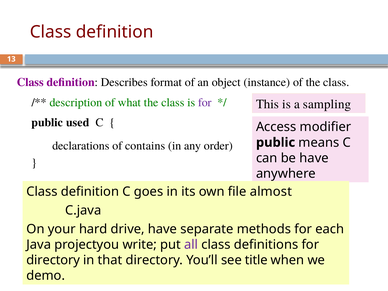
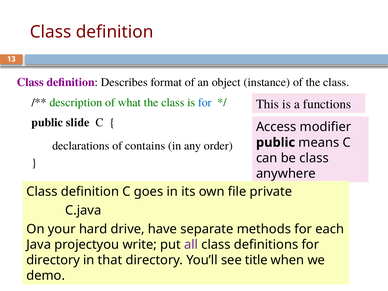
for colour: purple -> blue (205, 102)
sampling: sampling -> functions (327, 104)
used: used -> slide (78, 122)
be have: have -> class (314, 158)
almost: almost -> private (271, 192)
